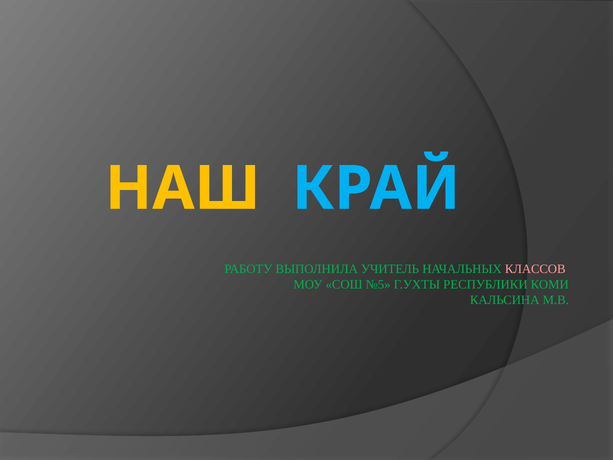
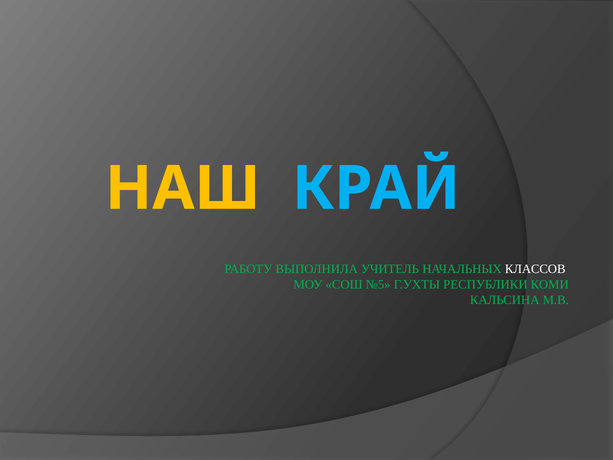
КЛАССОВ colour: pink -> white (535, 269)
